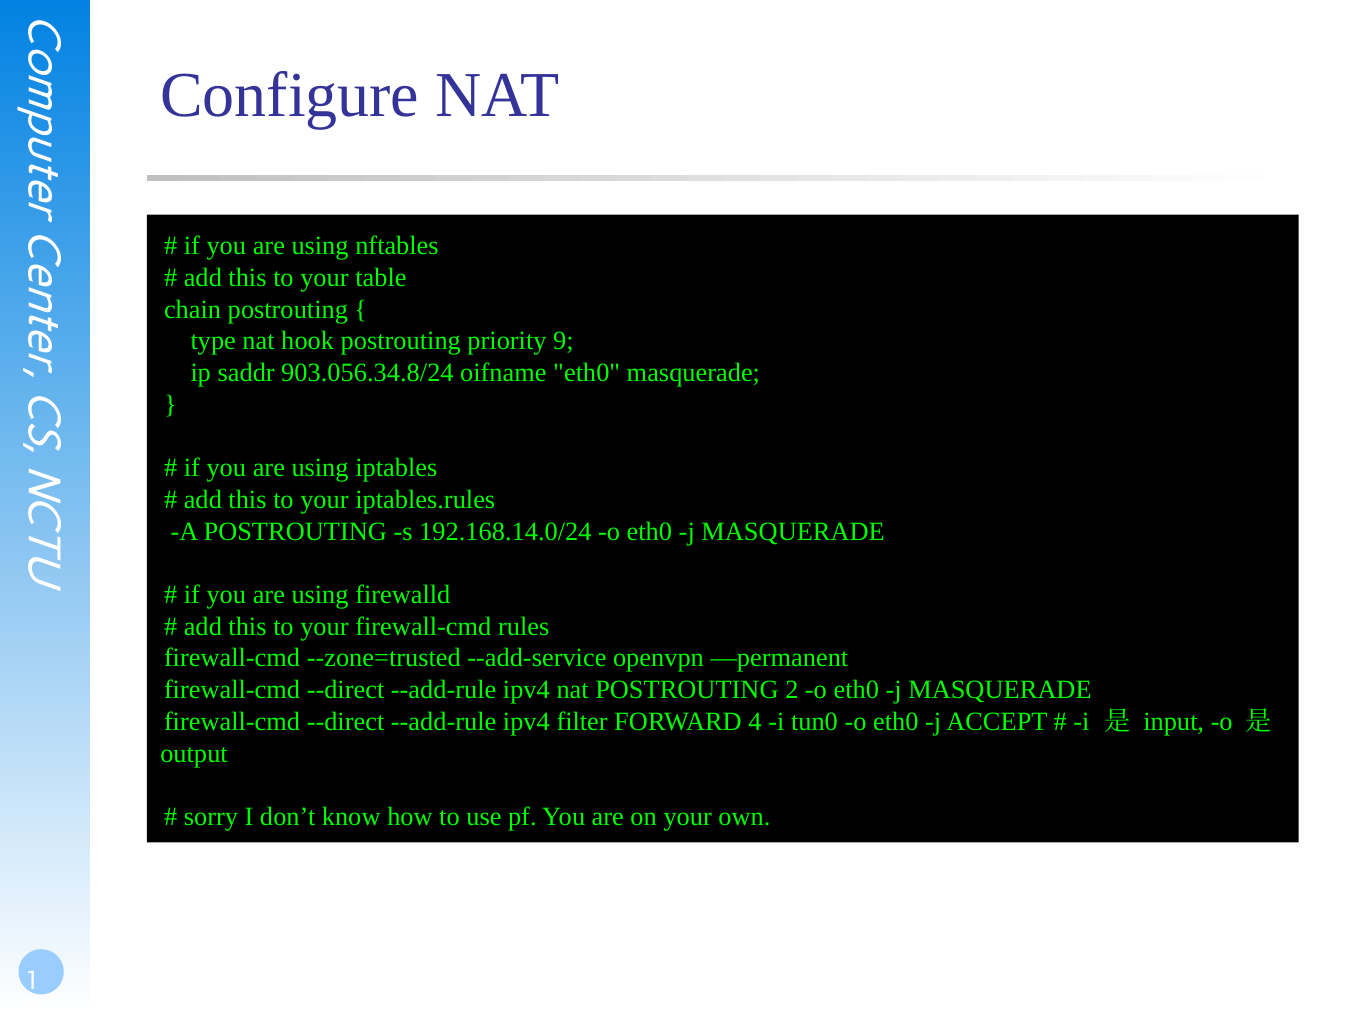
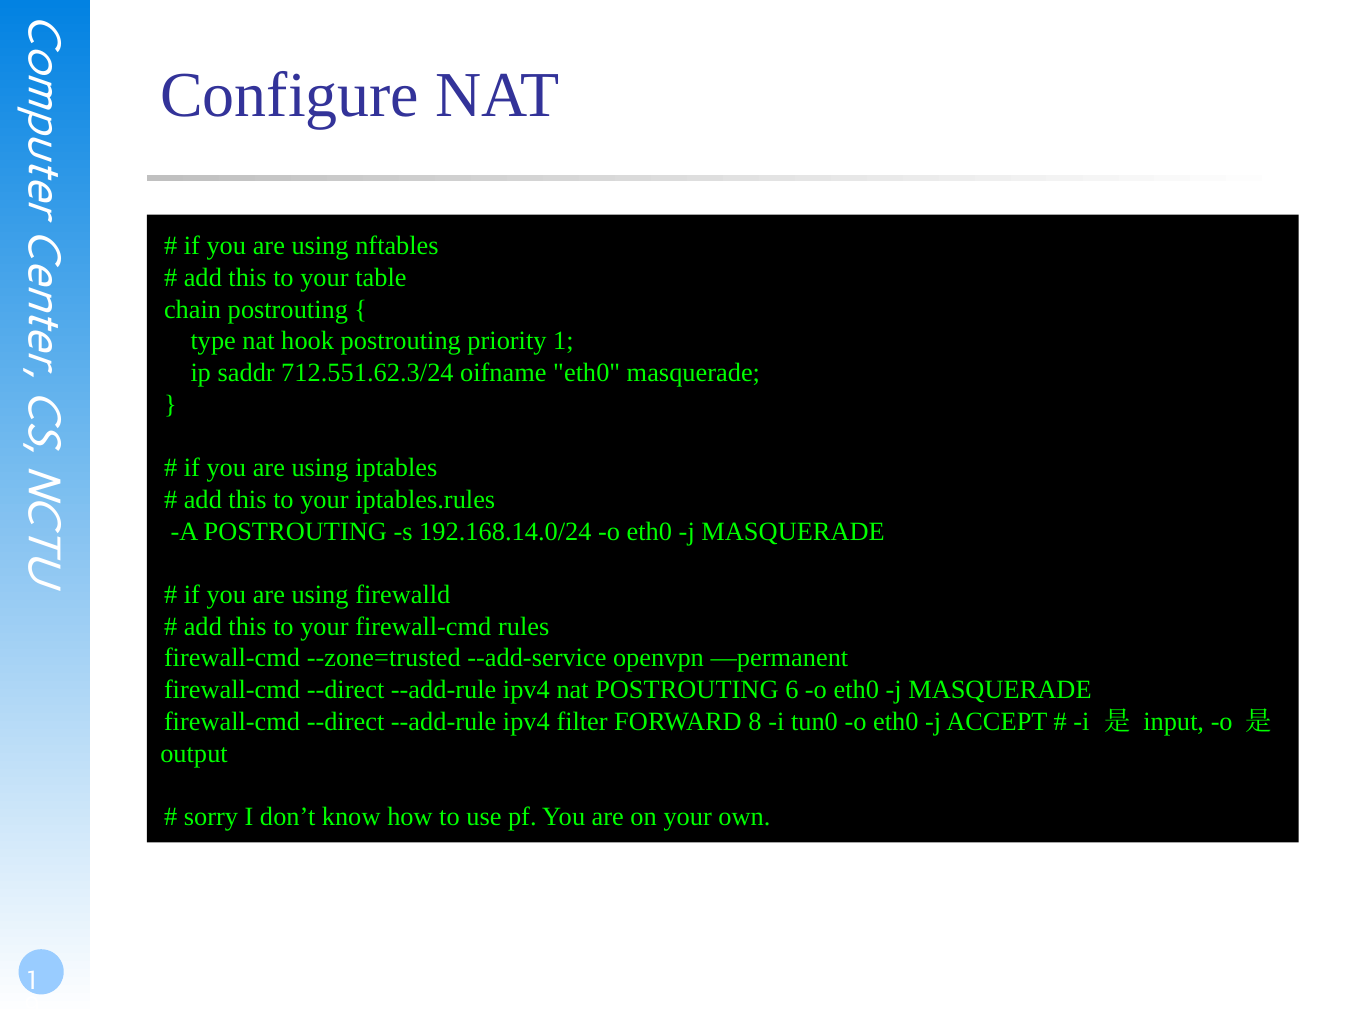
priority 9: 9 -> 1 (563, 341)
903.056.34.8/24: 903.056.34.8/24 -> 712.551.62.3/24 (367, 373)
2: 2 -> 6 (792, 689)
4: 4 -> 8 (755, 721)
